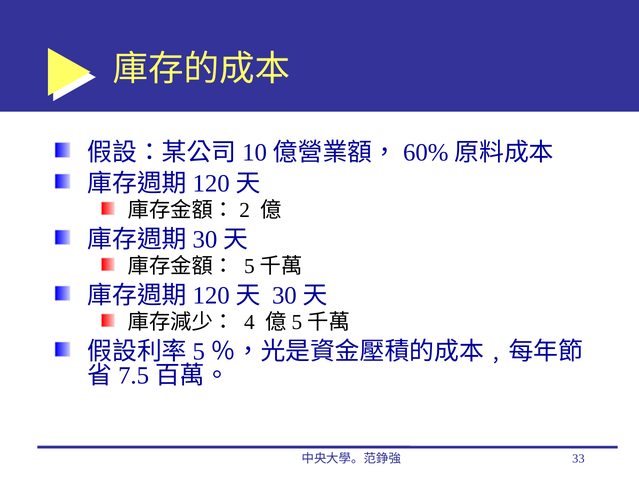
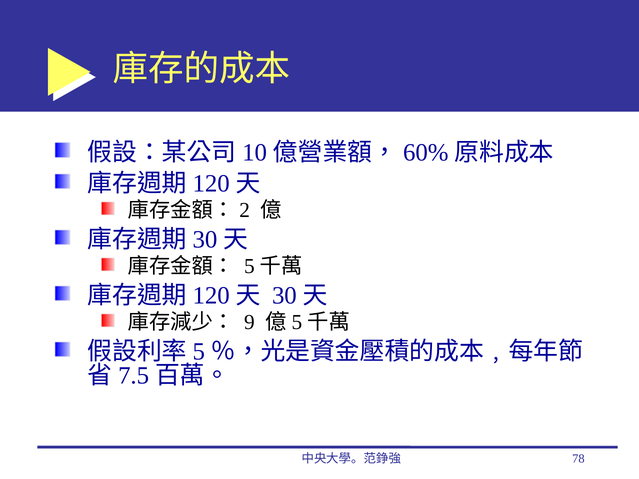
4: 4 -> 9 (249, 322)
33: 33 -> 78 (578, 459)
